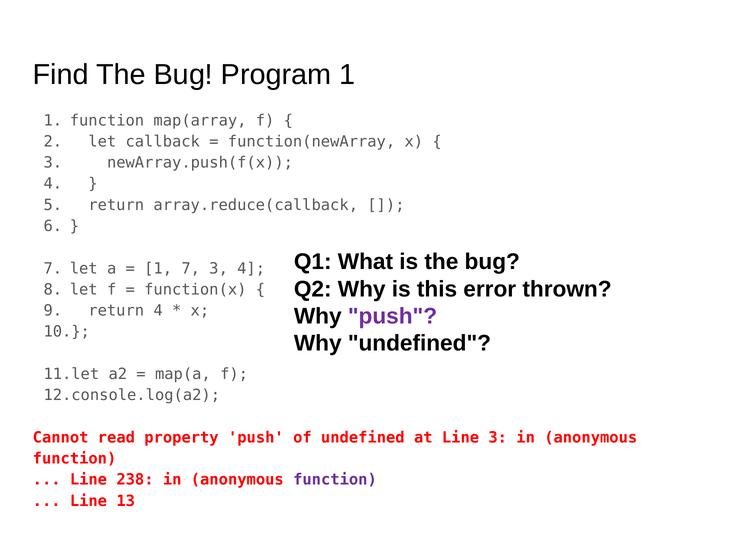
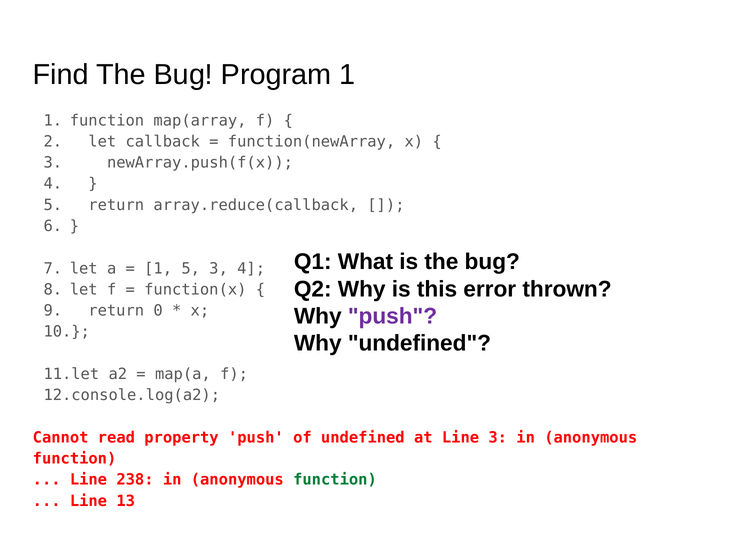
1 7: 7 -> 5 (191, 268)
return 4: 4 -> 0 (158, 310)
function colour: purple -> green (335, 479)
